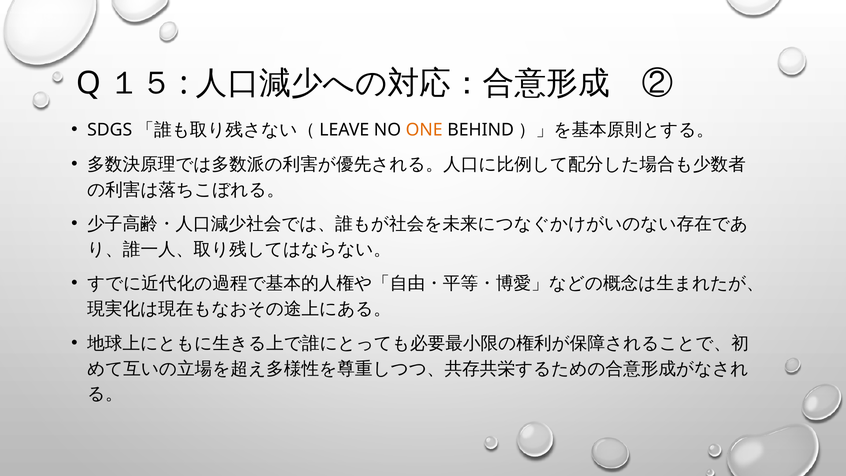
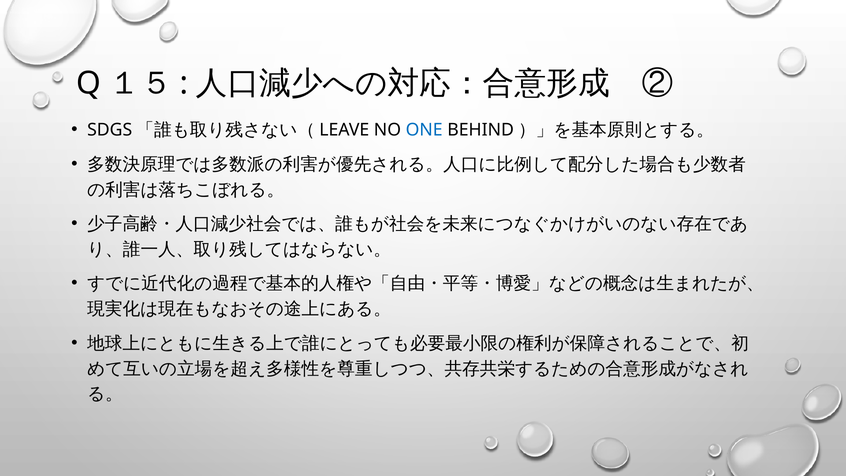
ONE colour: orange -> blue (424, 130)
